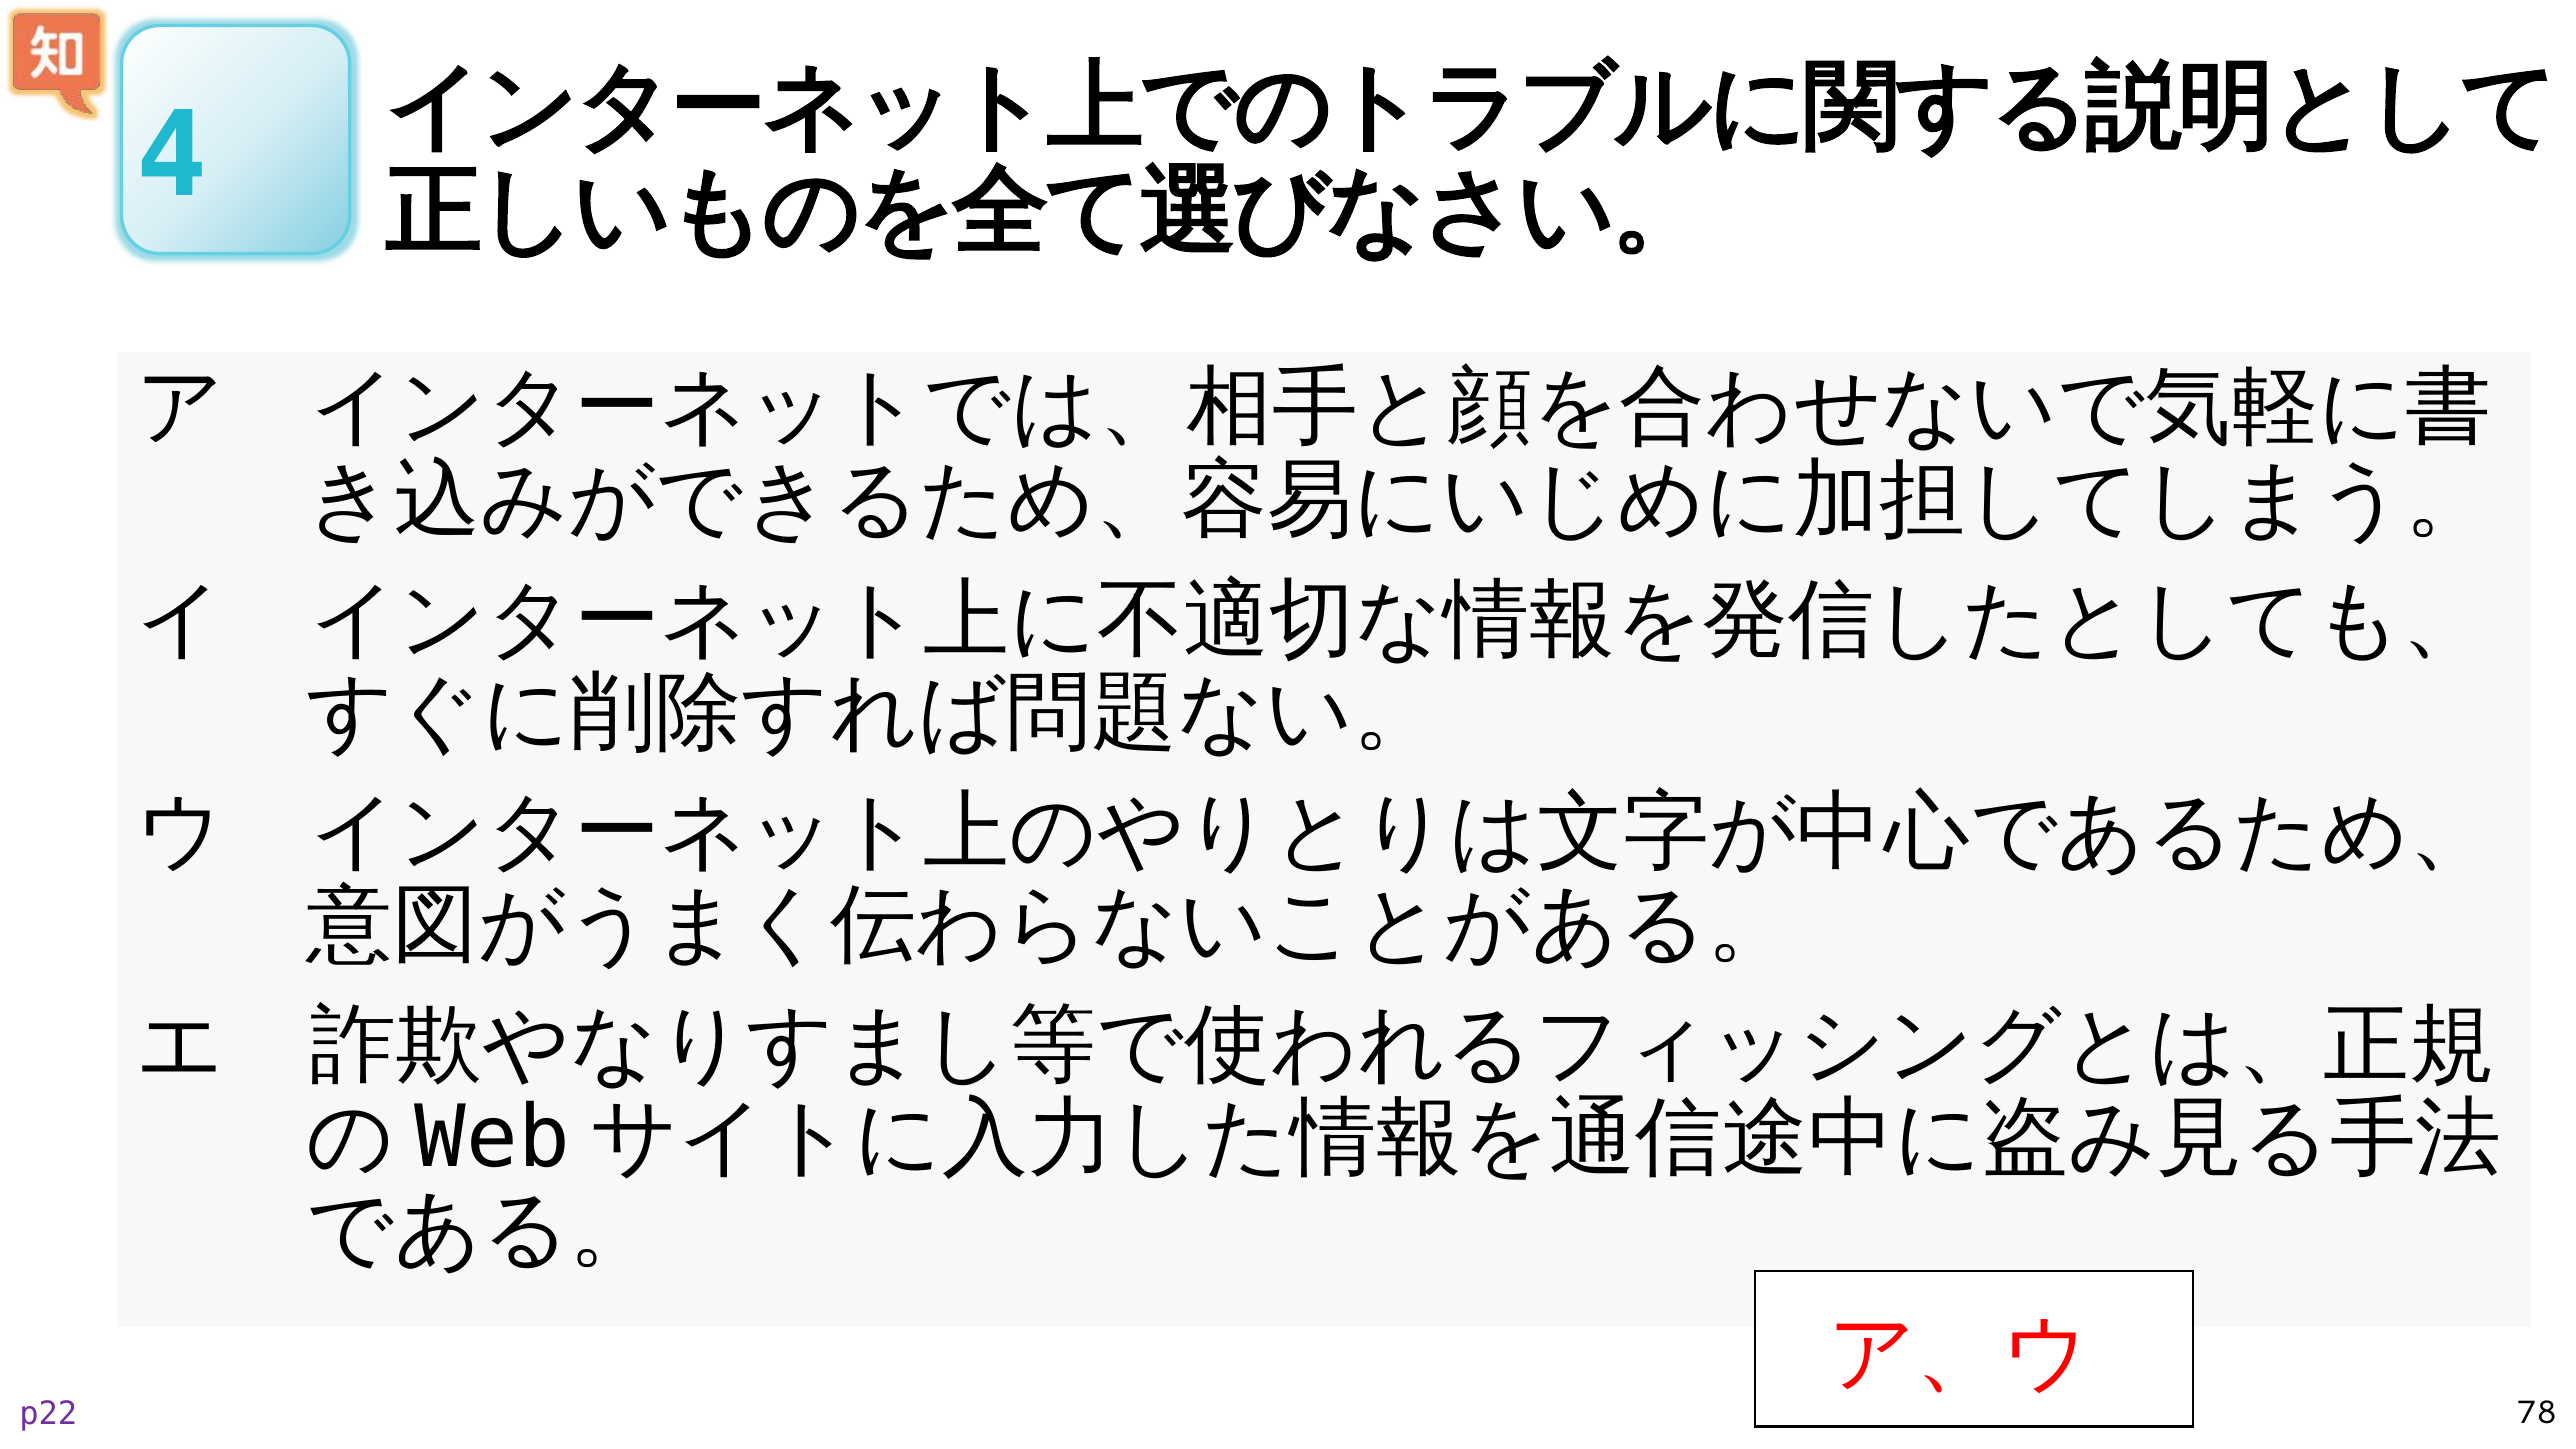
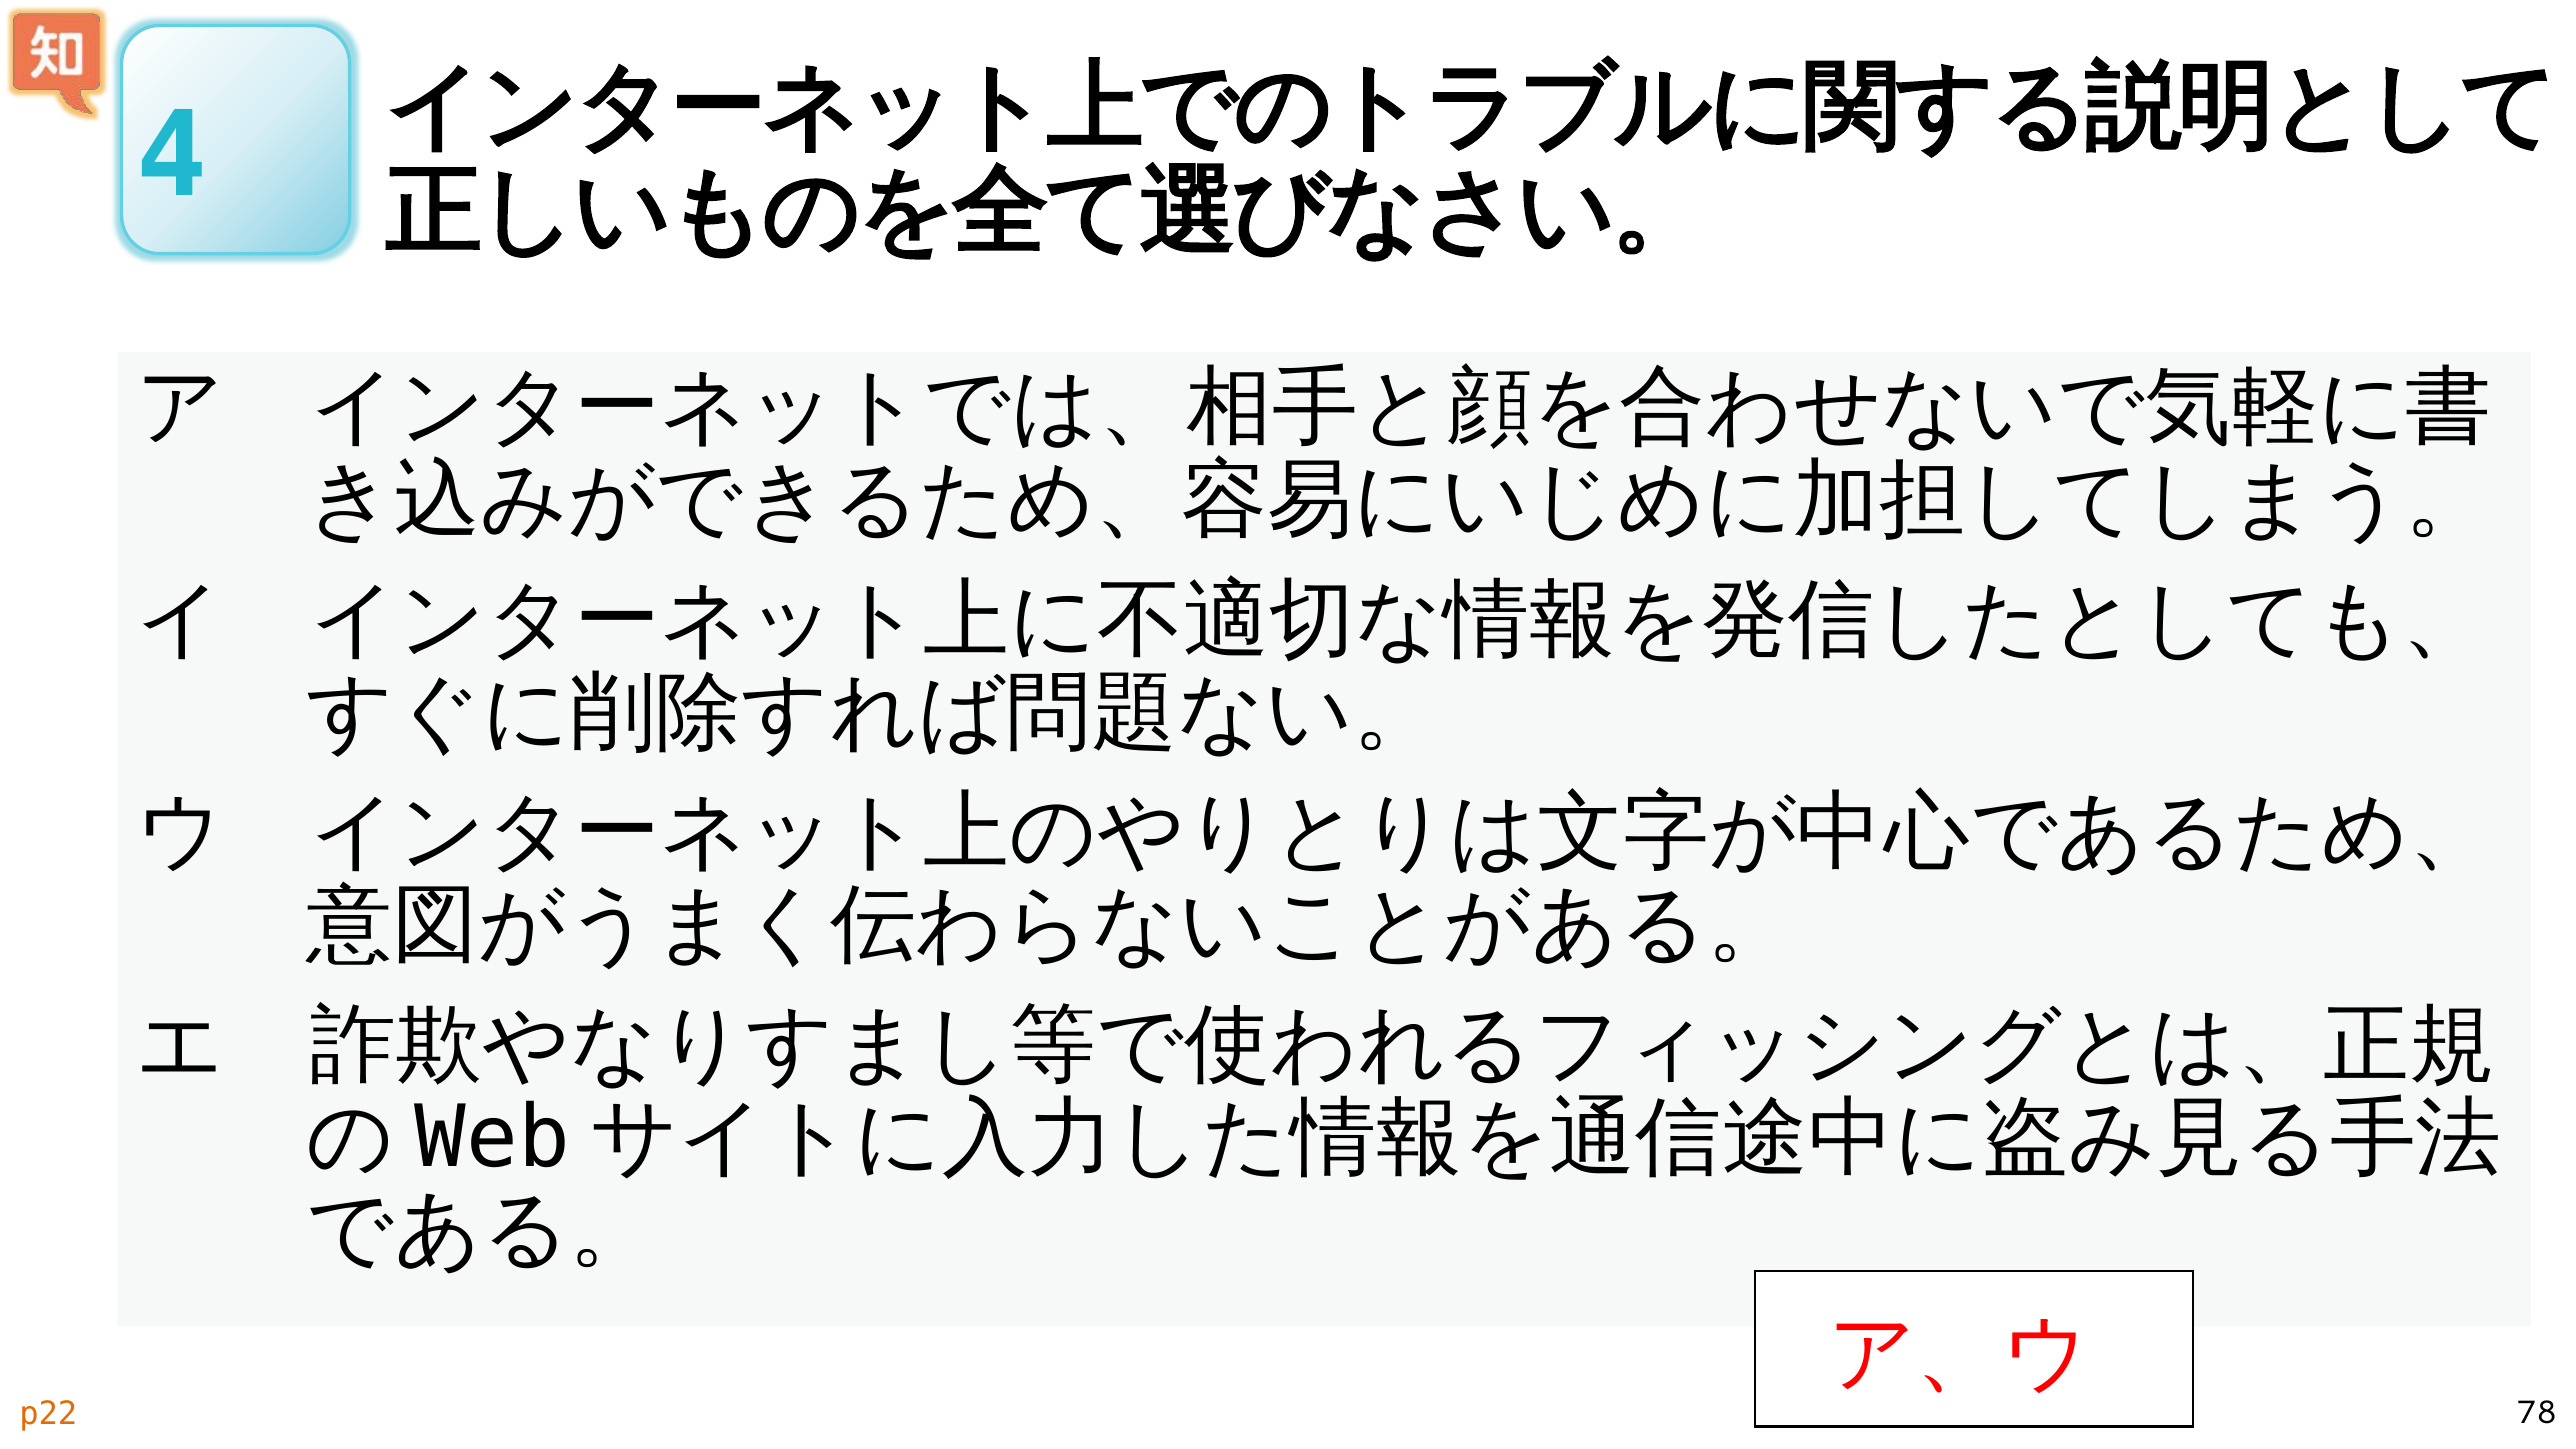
p22 colour: purple -> orange (48, 1414)
